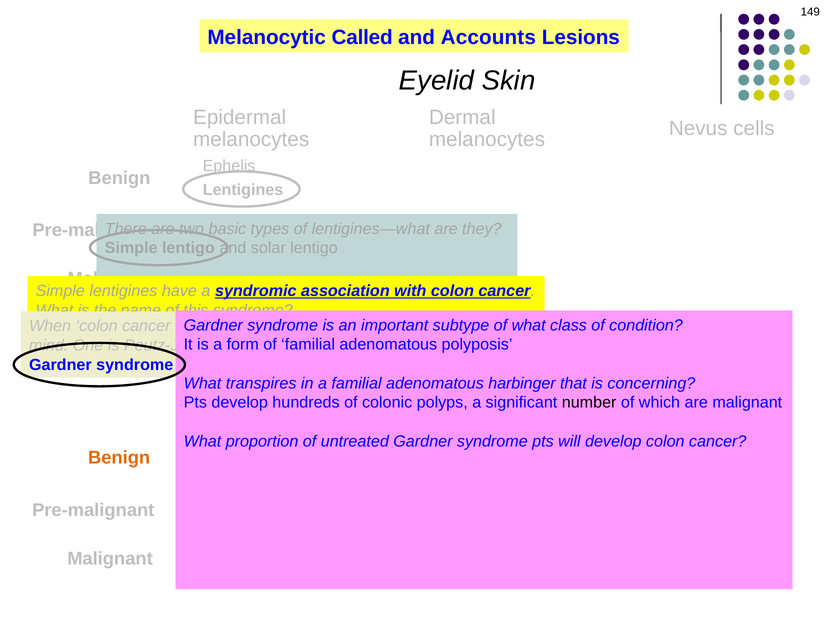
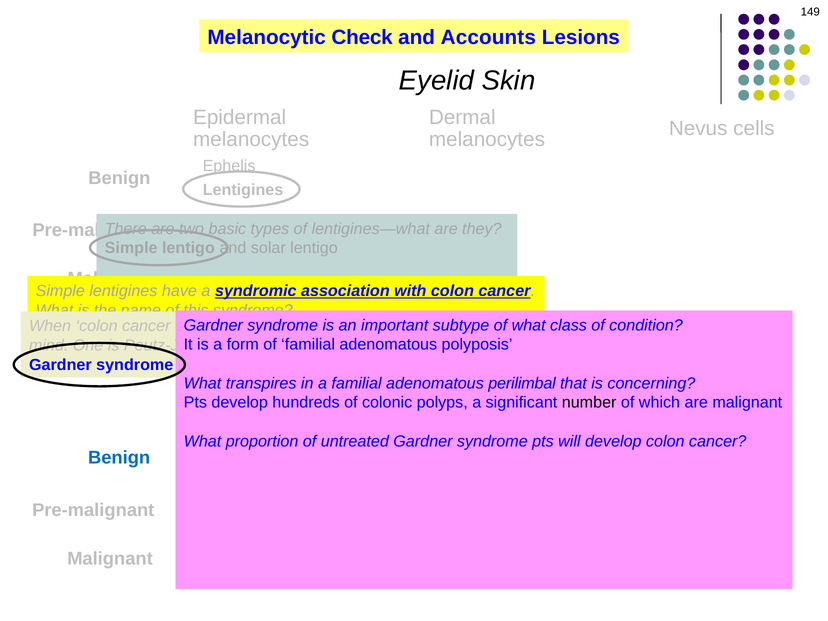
Called: Called -> Check (362, 37)
harbinger: harbinger -> perilimbal (522, 383)
Benign colour: orange -> blue (119, 458)
